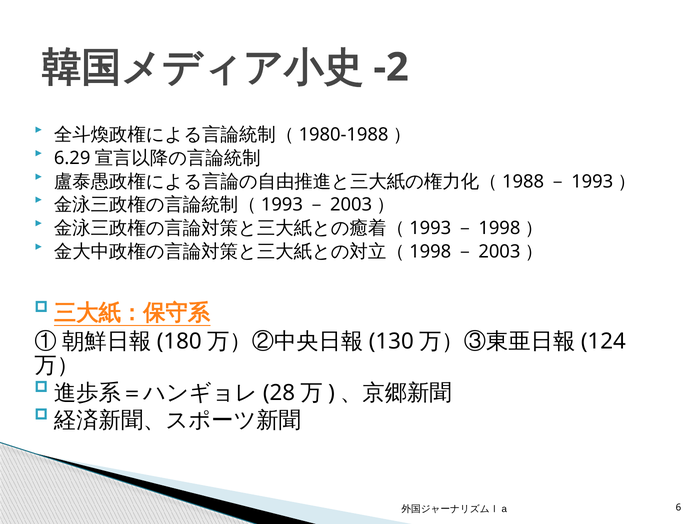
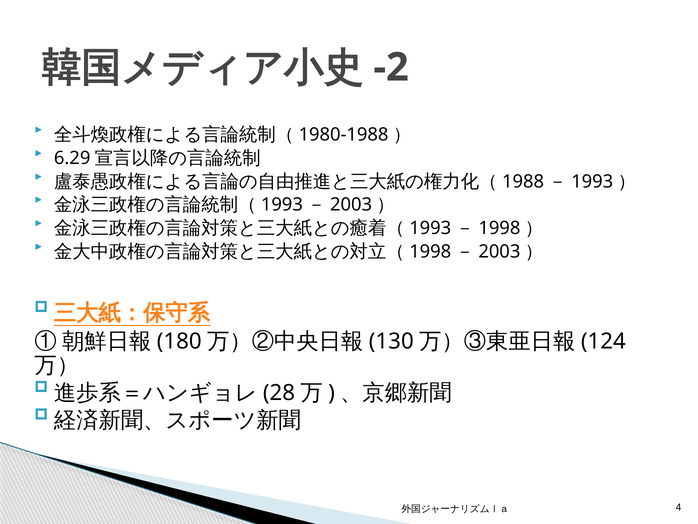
6: 6 -> 4 (678, 507)
